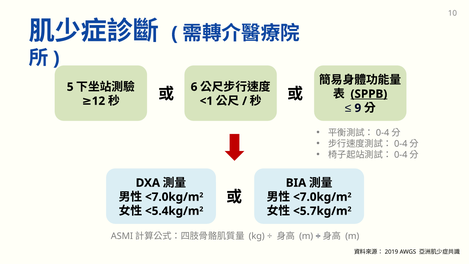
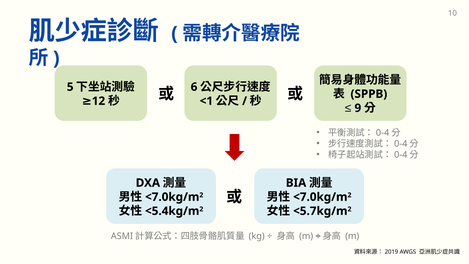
SPPB underline: present -> none (369, 94)
